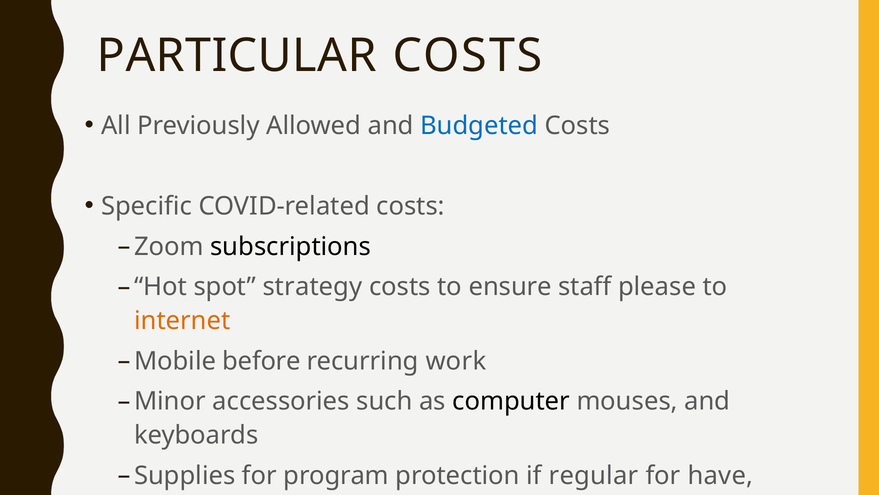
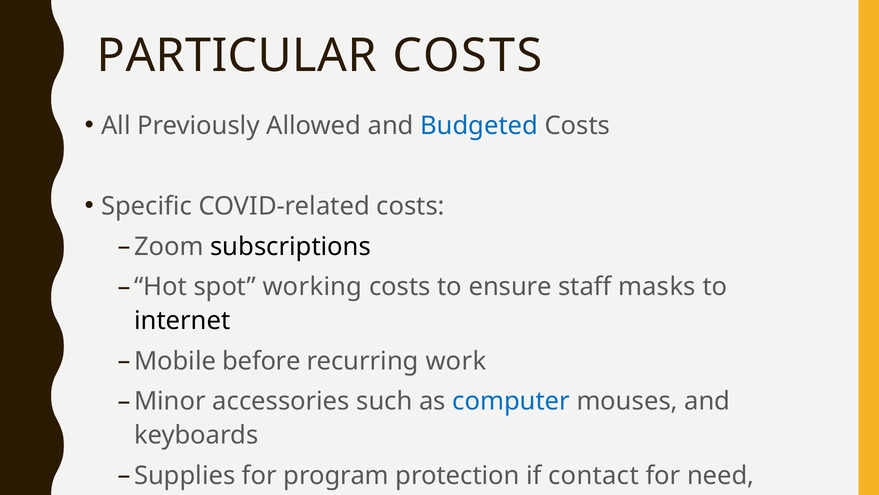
strategy: strategy -> working (312, 287)
staff please: please -> masks (657, 287)
internet colour: orange -> black (182, 320)
computer colour: black -> blue (511, 401)
regular: regular -> contact (594, 475)
have: have -> need (721, 475)
